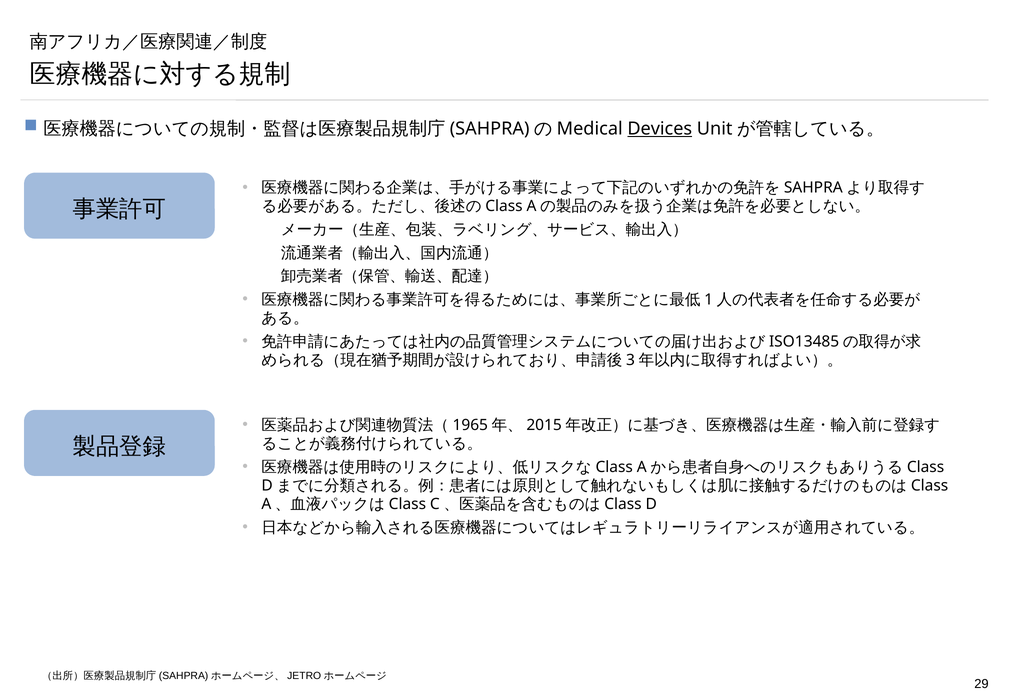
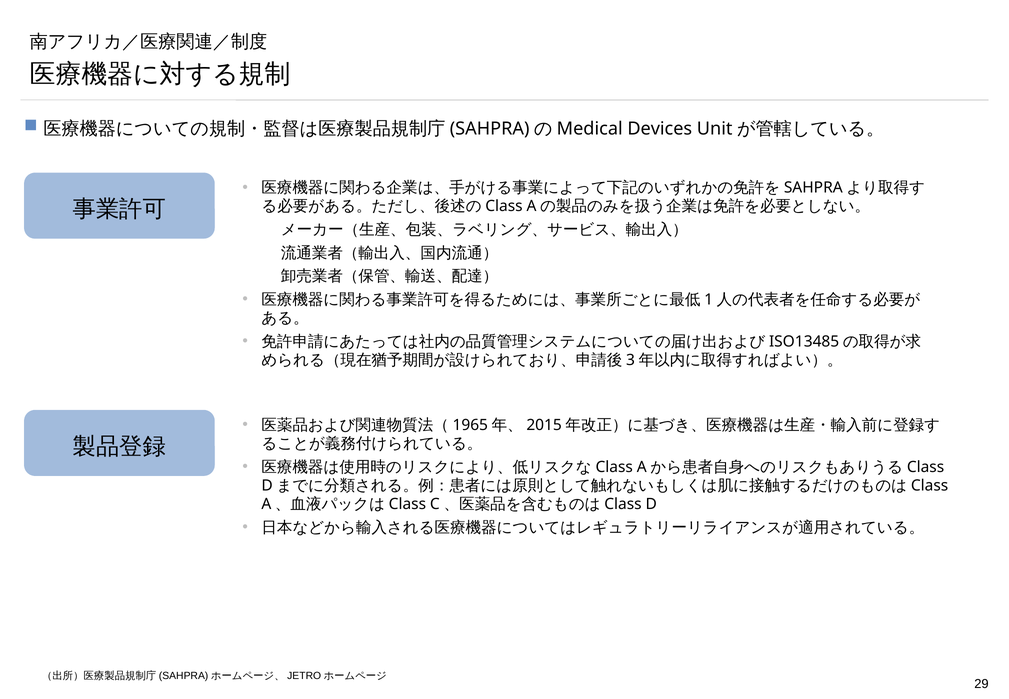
Devices underline: present -> none (660, 129)
